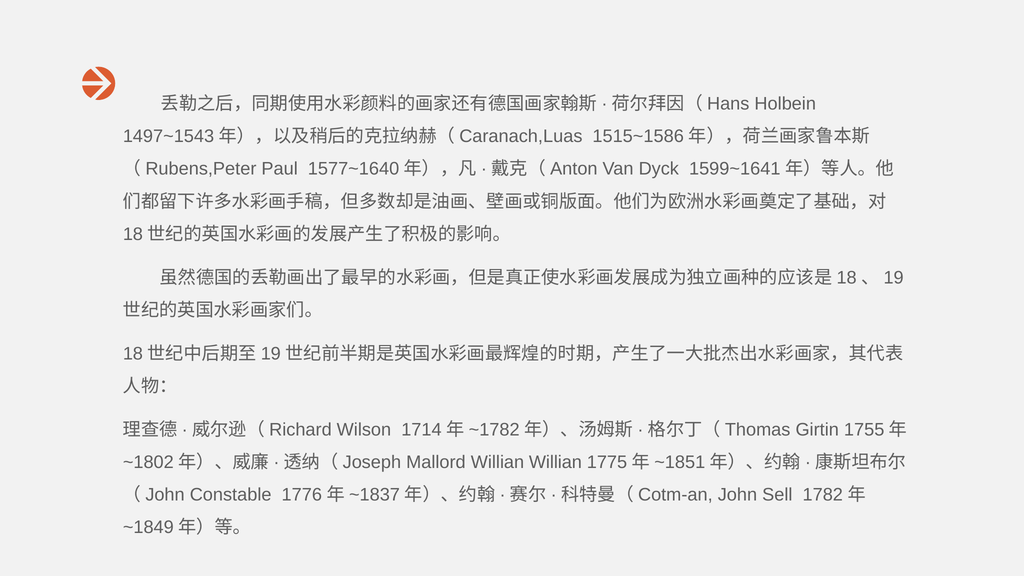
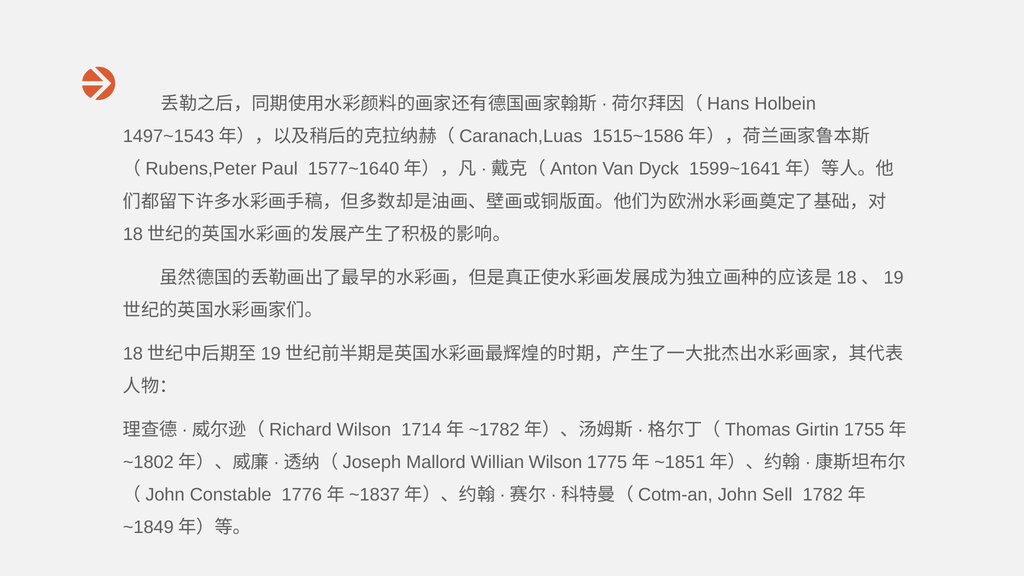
Willian Willian: Willian -> Wilson (555, 462)
